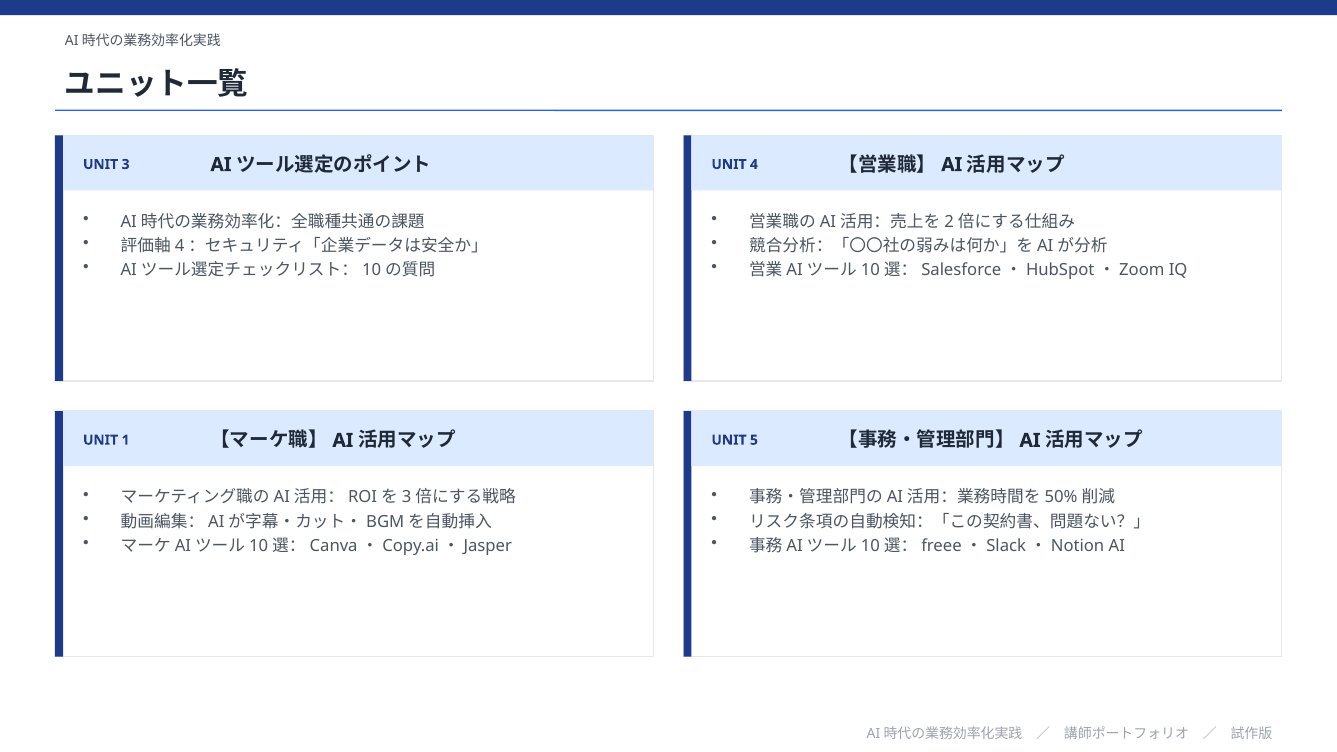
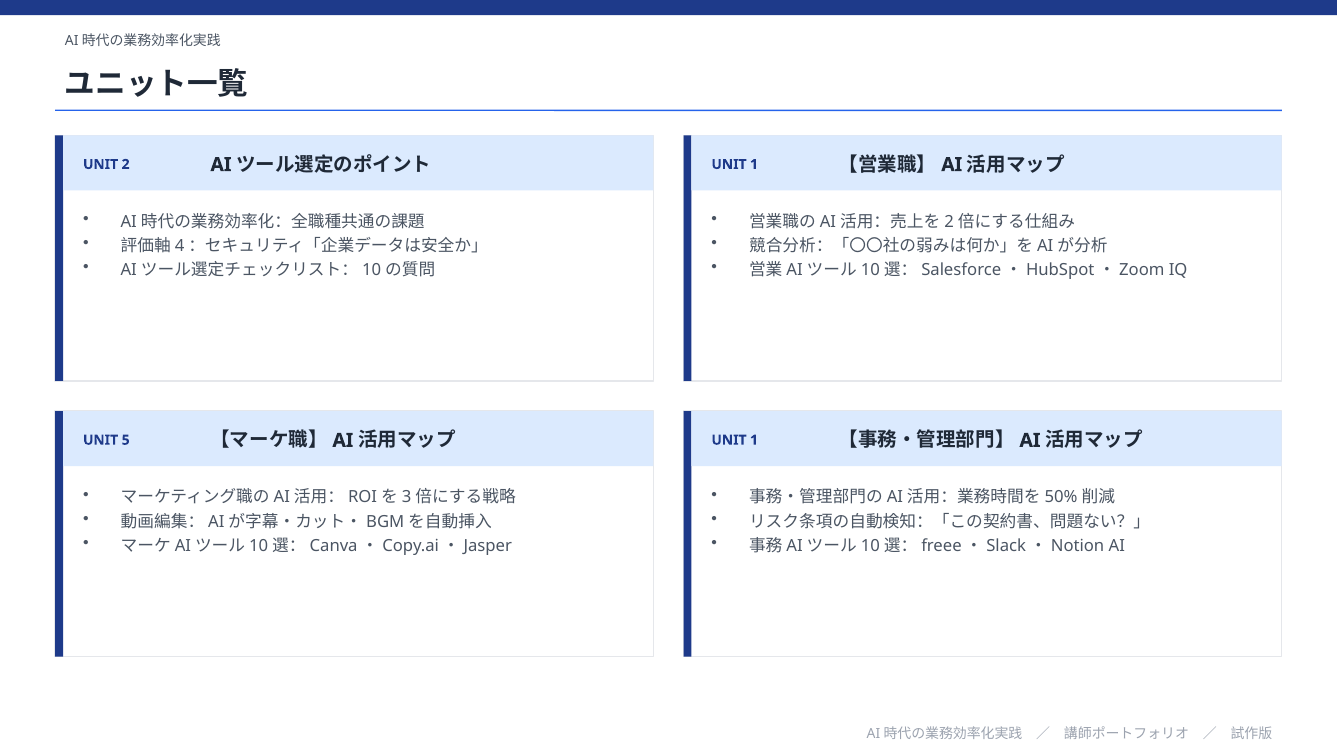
3: 3 -> 2 (126, 164)
4: 4 -> 1 (754, 164)
1: 1 -> 5 (126, 440)
5: 5 -> 1 (754, 440)
